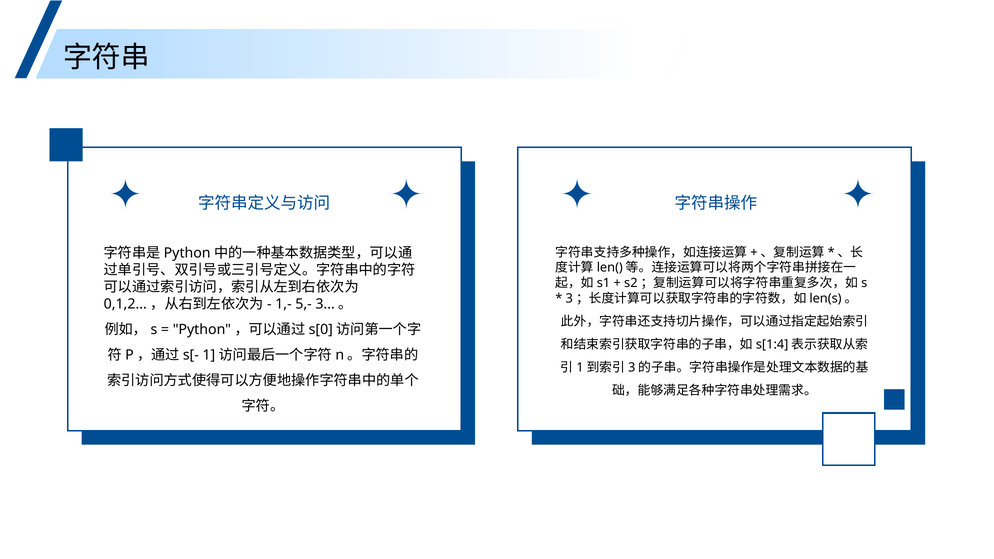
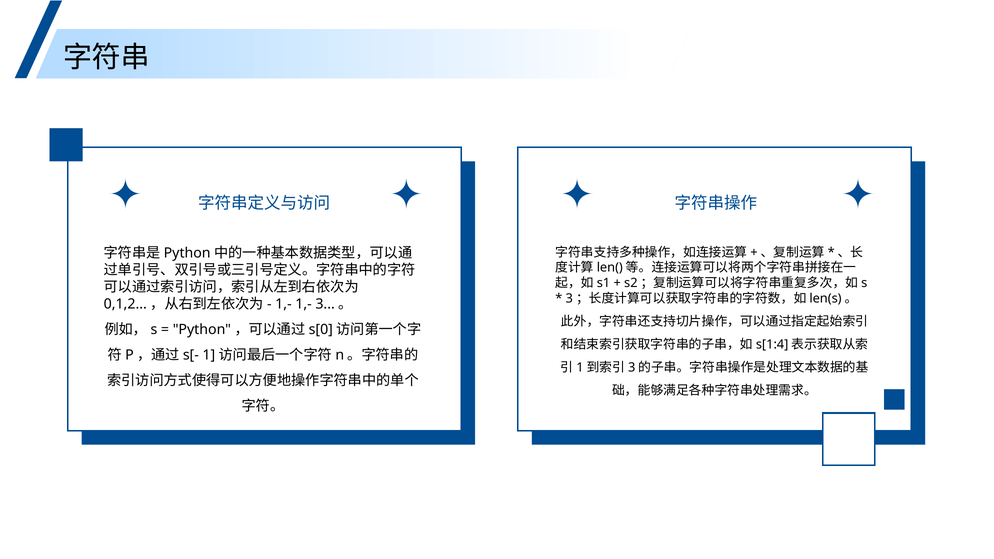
1,- 5,-: 5,- -> 1,- (304, 304)
